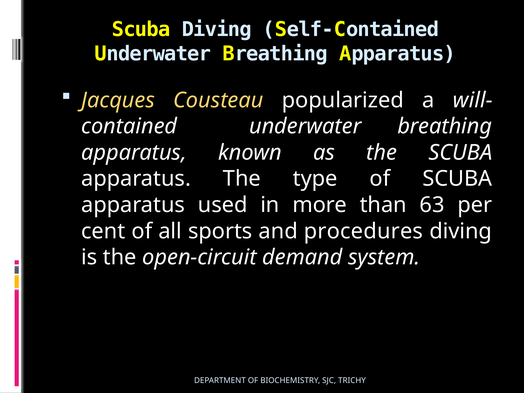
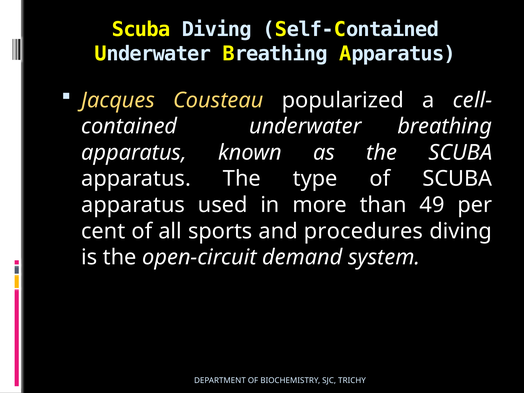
will-: will- -> cell- (473, 100)
63: 63 -> 49 (432, 205)
